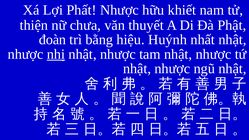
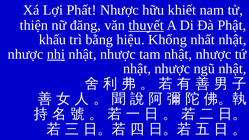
chưa: chưa -> đăng (85, 25)
thuyết underline: none -> present (146, 25)
đoàn: đoàn -> khấu (52, 40)
Huýnh: Huýnh -> Khổng (168, 40)
